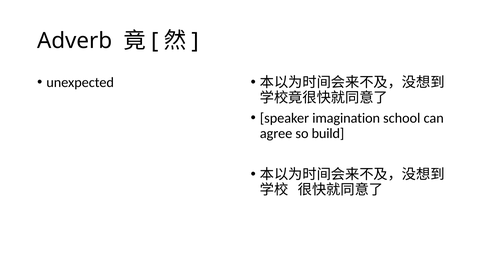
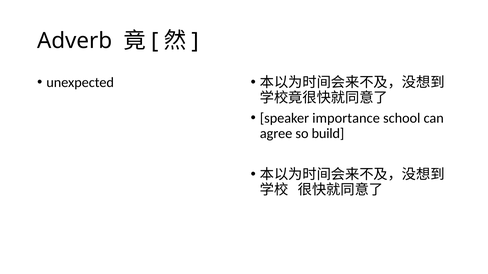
imagination: imagination -> importance (346, 118)
